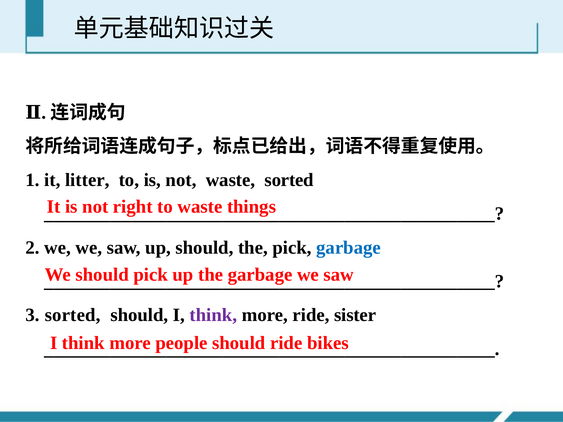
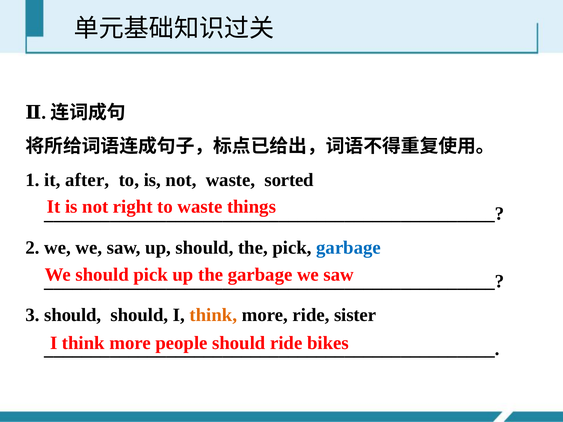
litter: litter -> after (87, 180)
3 sorted: sorted -> should (73, 315)
think colour: purple -> orange (213, 315)
